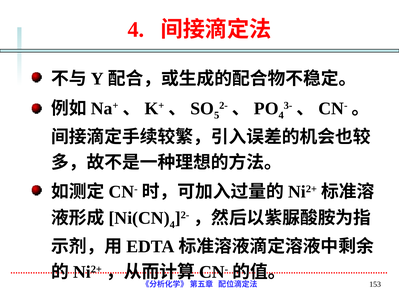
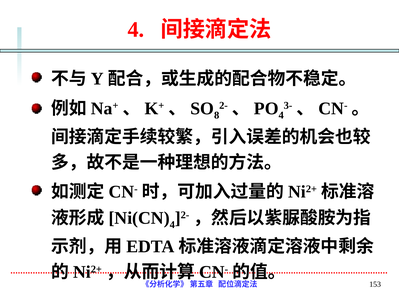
5: 5 -> 8 (217, 115)
